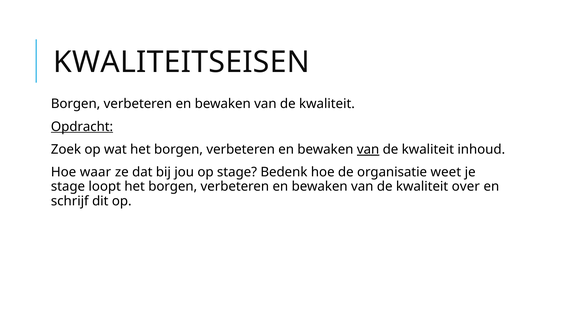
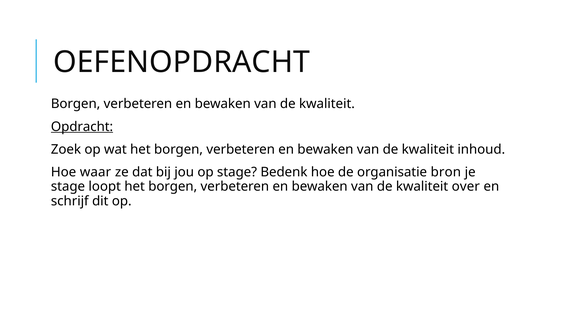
KWALITEITSEISEN: KWALITEITSEISEN -> OEFENOPDRACHT (182, 62)
van underline: present -> none (368, 150)
weet: weet -> bron (446, 172)
